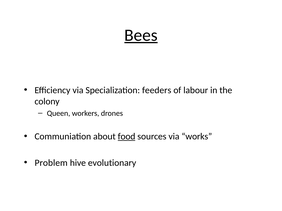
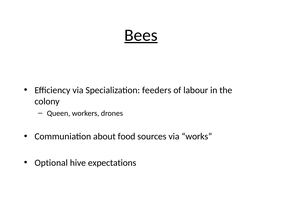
food underline: present -> none (127, 137)
Problem: Problem -> Optional (51, 163)
evolutionary: evolutionary -> expectations (112, 163)
